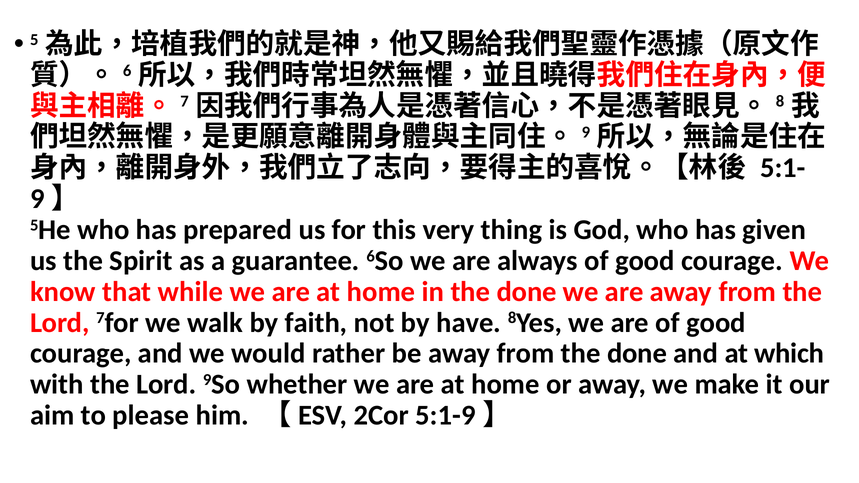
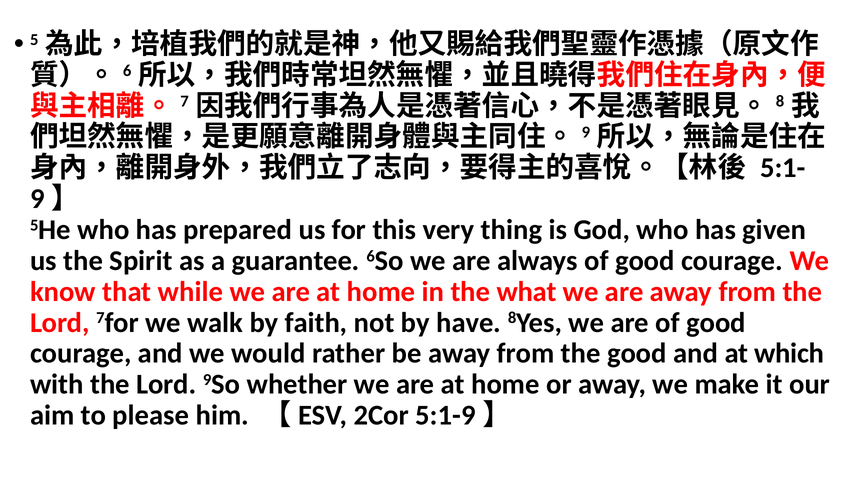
in the done: done -> what (527, 292)
from the done: done -> good (637, 354)
